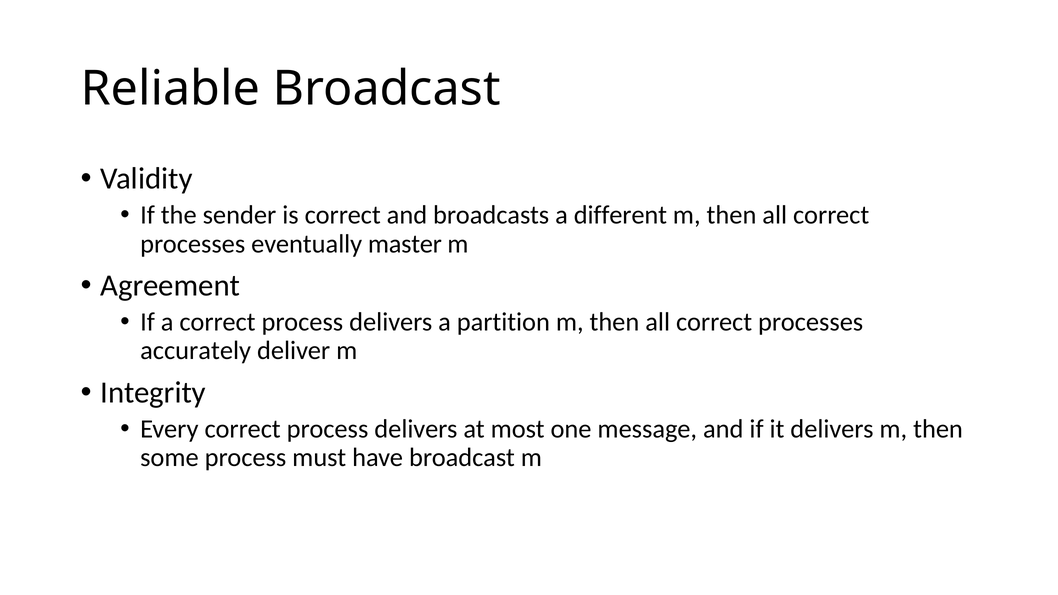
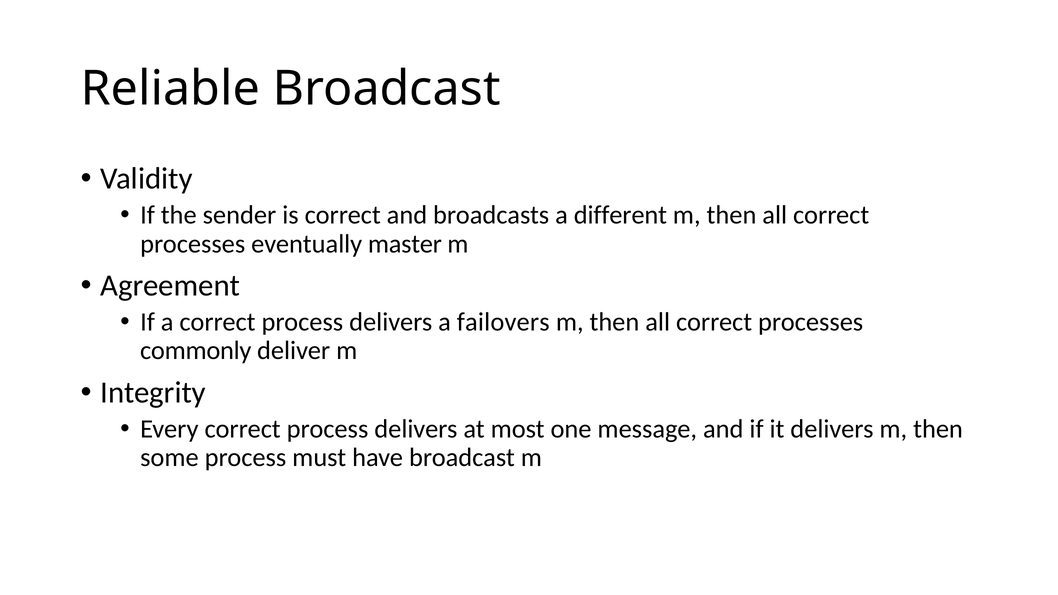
partition: partition -> failovers (503, 322)
accurately: accurately -> commonly (196, 351)
